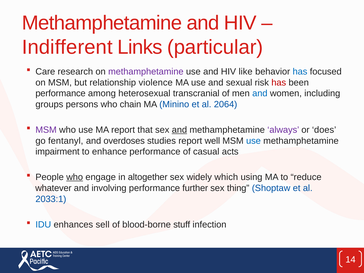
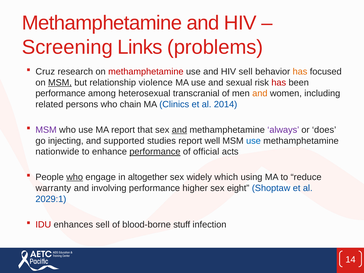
Indifferent: Indifferent -> Screening (67, 47)
particular: particular -> problems (215, 47)
Care: Care -> Cruz (45, 72)
methamphetamine colour: purple -> red (146, 72)
HIV like: like -> sell (246, 72)
has colour: blue -> orange (300, 72)
MSM underline: none -> present (60, 83)
and colour: blue -> orange (260, 93)
groups: groups -> related (49, 104)
Minino: Minino -> Clinics (174, 104)
2064: 2064 -> 2014 (226, 104)
fentanyl: fentanyl -> injecting (66, 141)
overdoses: overdoses -> supported (124, 141)
impairment: impairment -> nationwide (57, 152)
performance underline: none -> present (155, 152)
casual: casual -> official (206, 152)
whatever: whatever -> warranty (53, 188)
further: further -> higher (195, 188)
thing: thing -> eight (238, 188)
2033:1: 2033:1 -> 2029:1 (51, 199)
IDU colour: blue -> red (43, 224)
